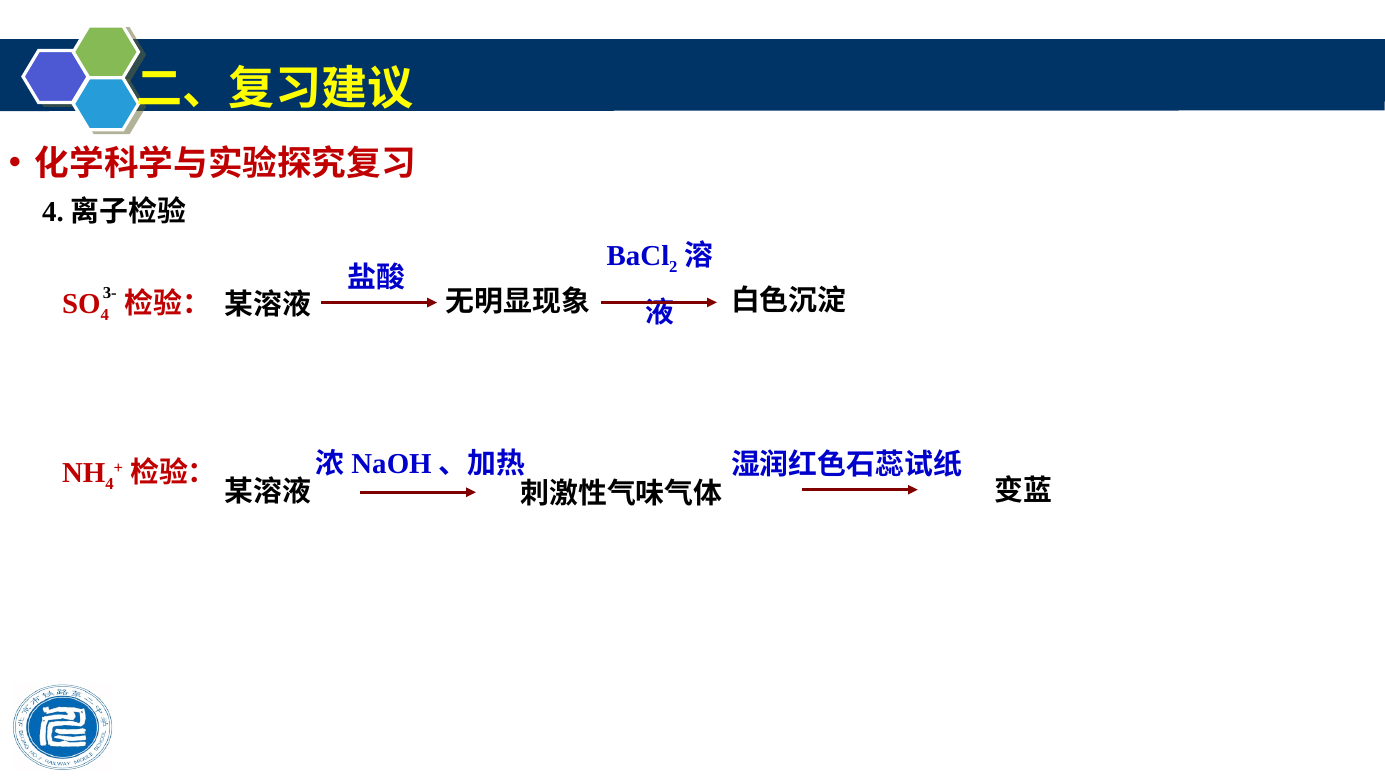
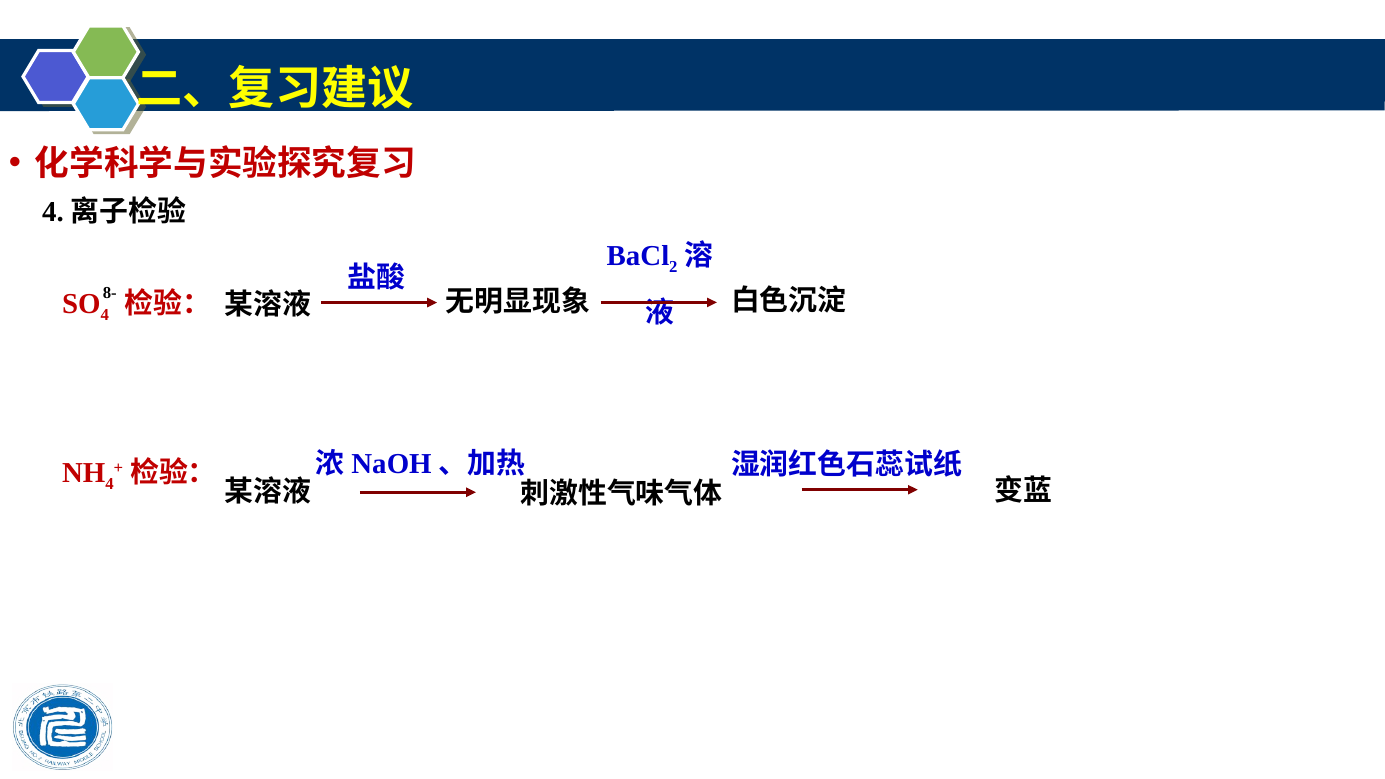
3-: 3- -> 8- (110, 293)
